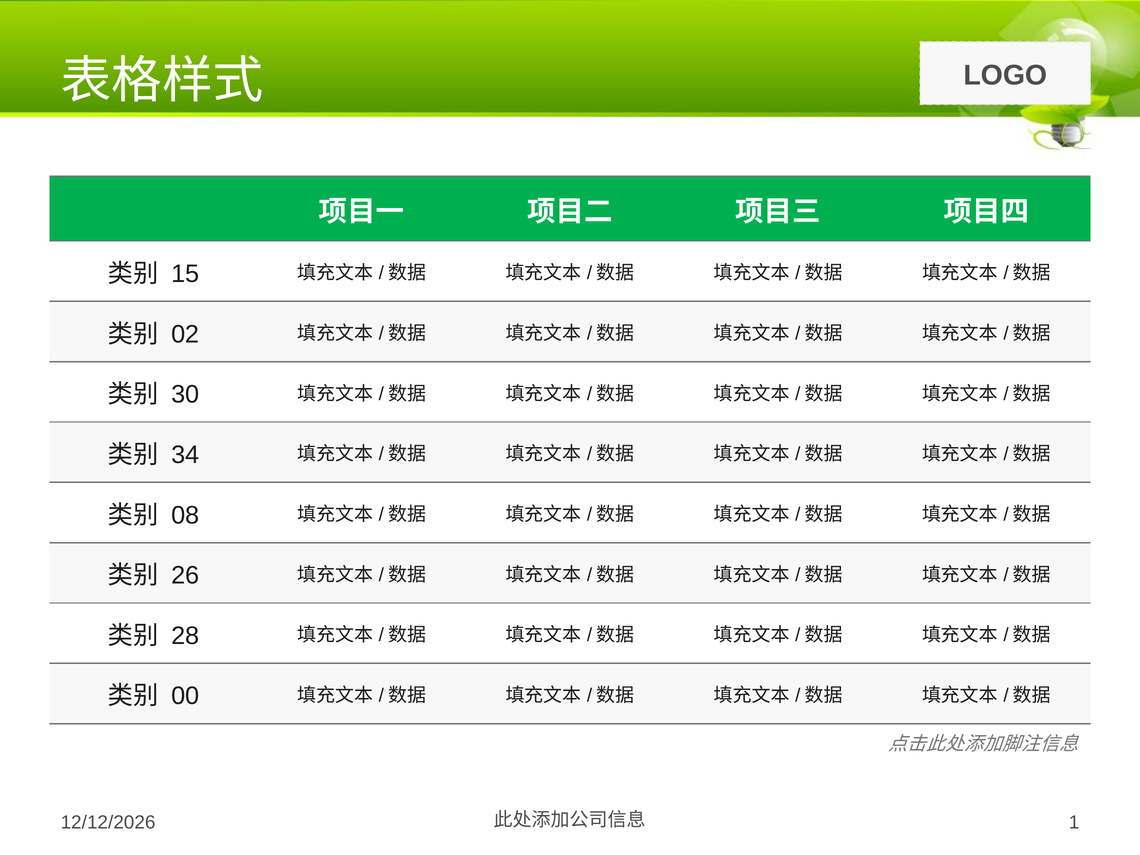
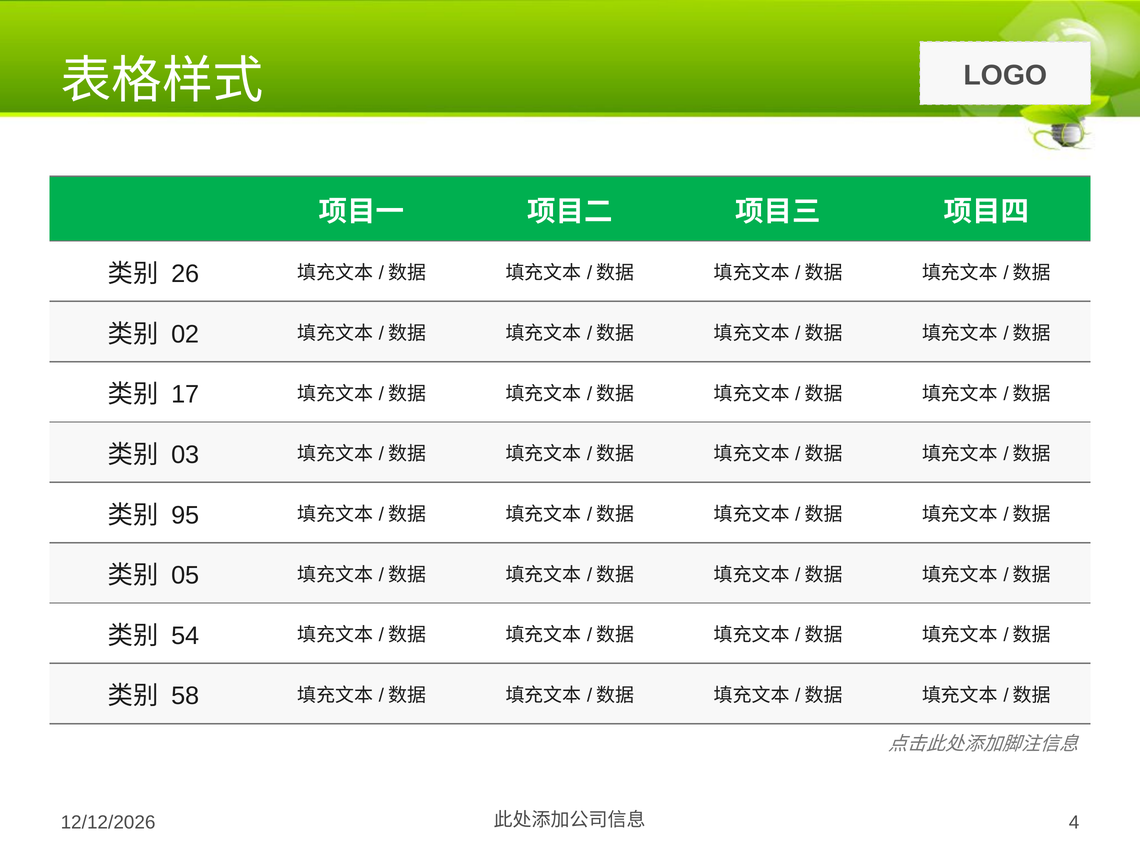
15: 15 -> 26 (185, 274)
30: 30 -> 17 (185, 395)
34: 34 -> 03 (185, 455)
08: 08 -> 95 (185, 515)
26: 26 -> 05 (185, 575)
28: 28 -> 54 (185, 636)
00: 00 -> 58 (185, 696)
1: 1 -> 4 (1074, 823)
